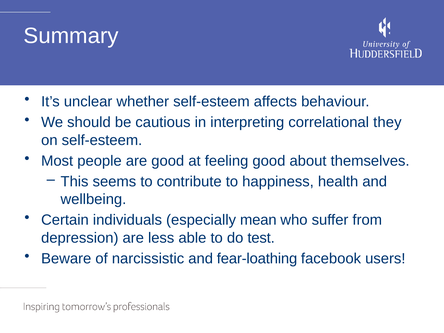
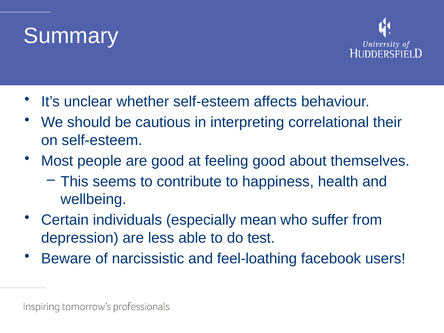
they: they -> their (387, 122)
fear-loathing: fear-loathing -> feel-loathing (257, 259)
